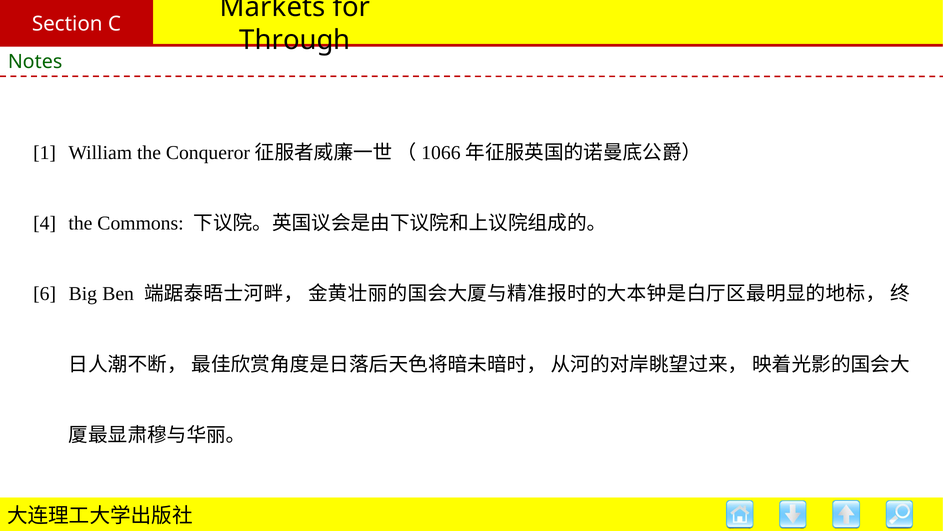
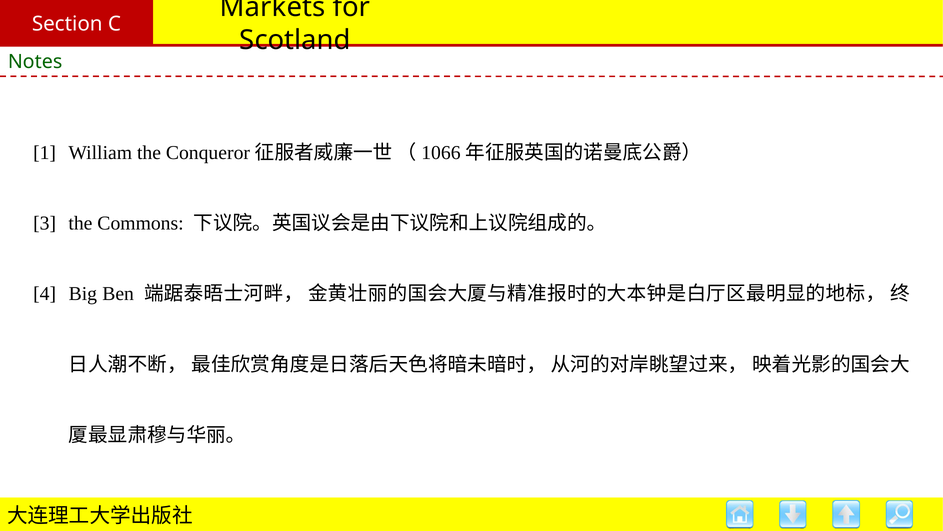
Through: Through -> Scotland (295, 40)
4: 4 -> 3 (45, 223)
6: 6 -> 4 (45, 294)
